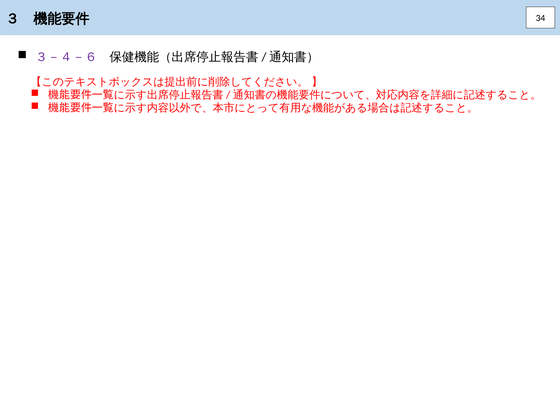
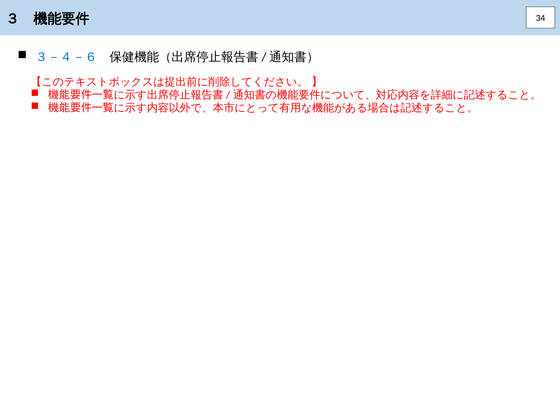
３－４－６ colour: purple -> blue (66, 57)
